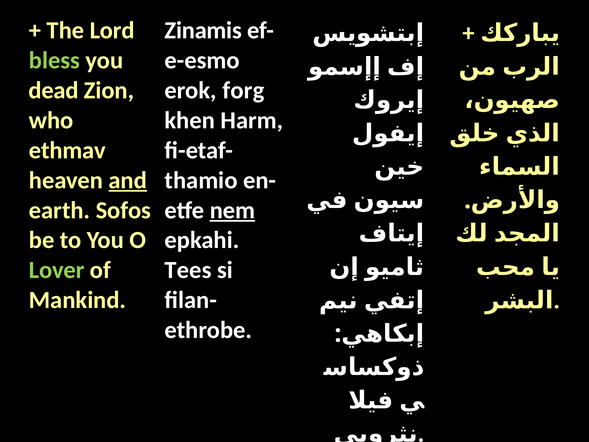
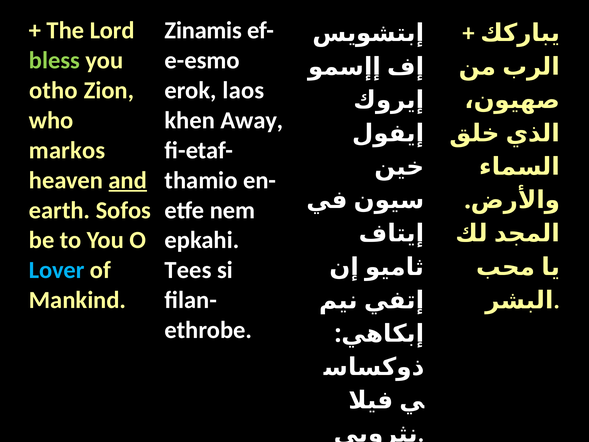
dead: dead -> otho (53, 90)
forg: forg -> laos (243, 90)
Harm: Harm -> Away (252, 120)
ethmav: ethmav -> markos (67, 150)
nem underline: present -> none (232, 210)
Lover colour: light green -> light blue (57, 270)
